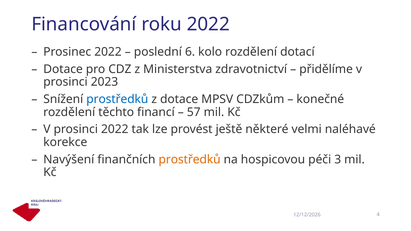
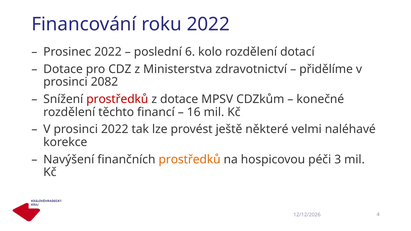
2023: 2023 -> 2082 (104, 82)
prostředků colour: blue -> red (117, 99)
57: 57 -> 16 (194, 112)
